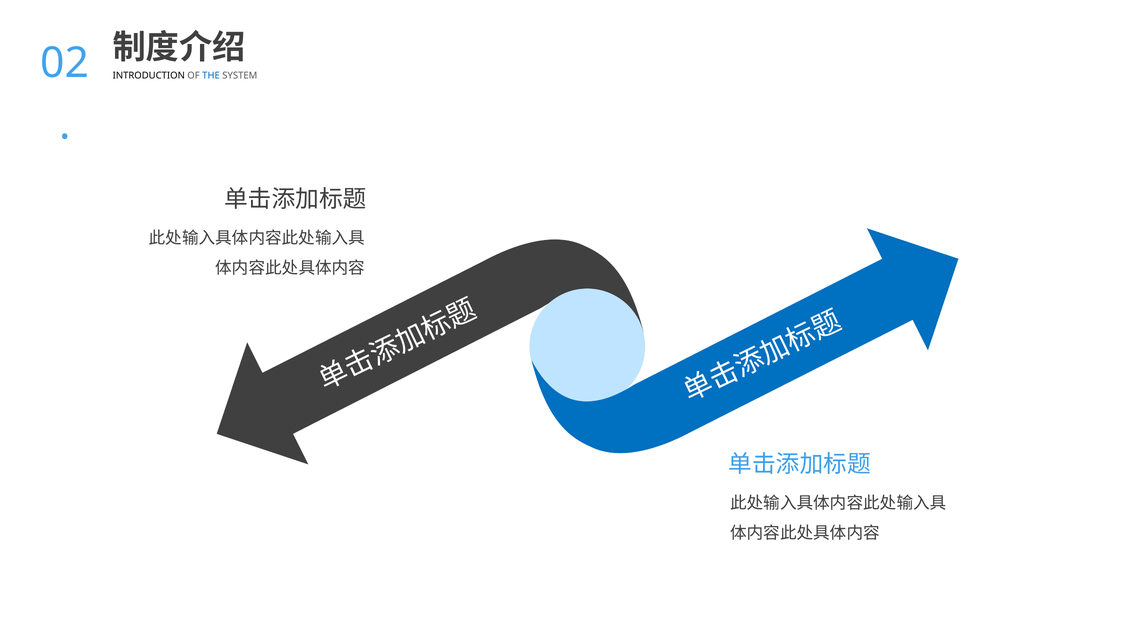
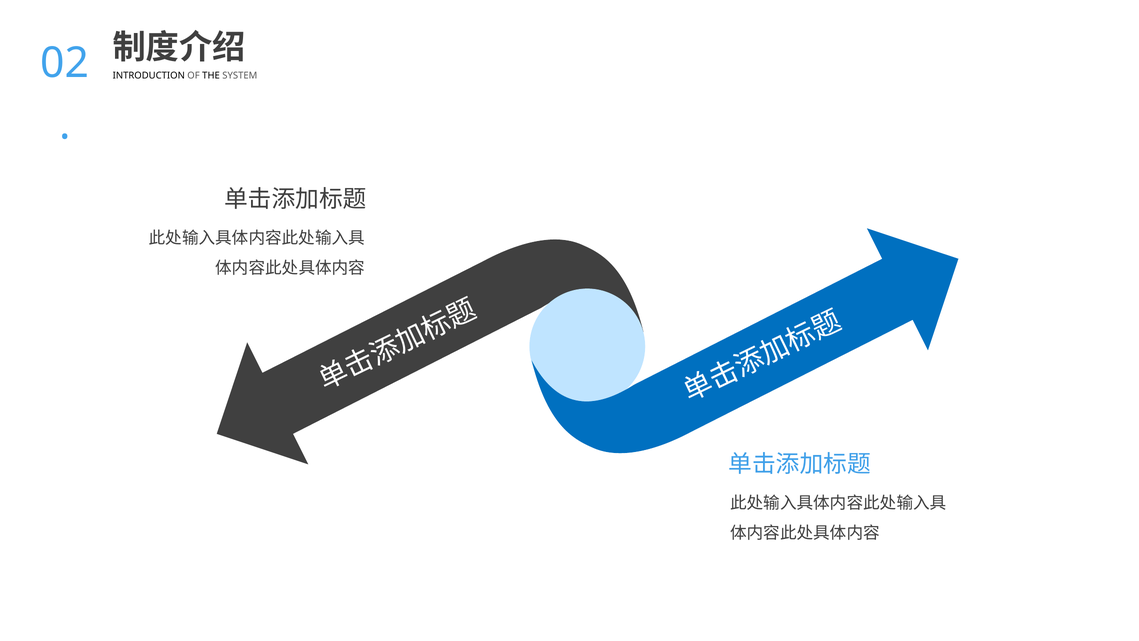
THE colour: blue -> black (211, 76)
